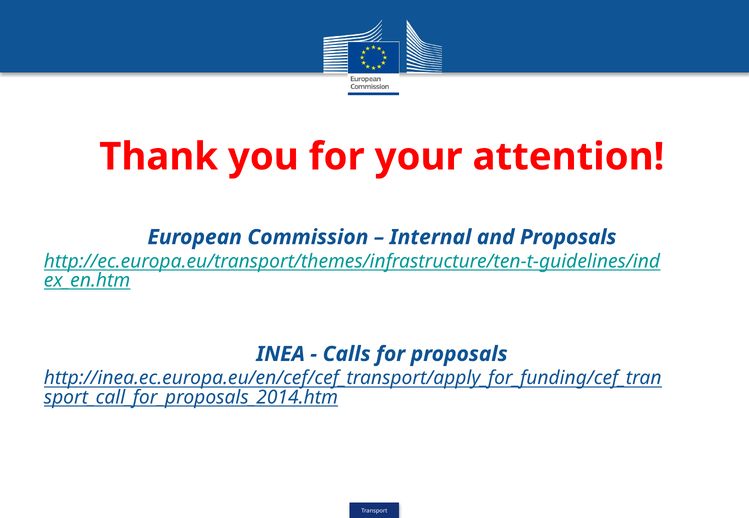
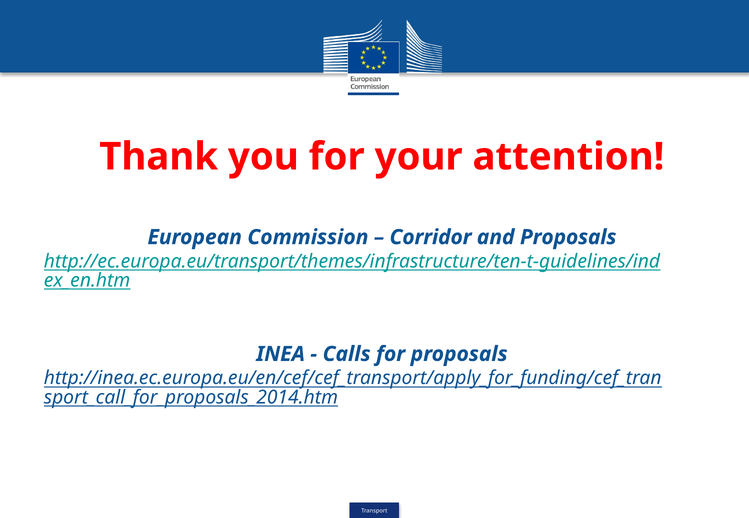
Internal: Internal -> Corridor (431, 237)
